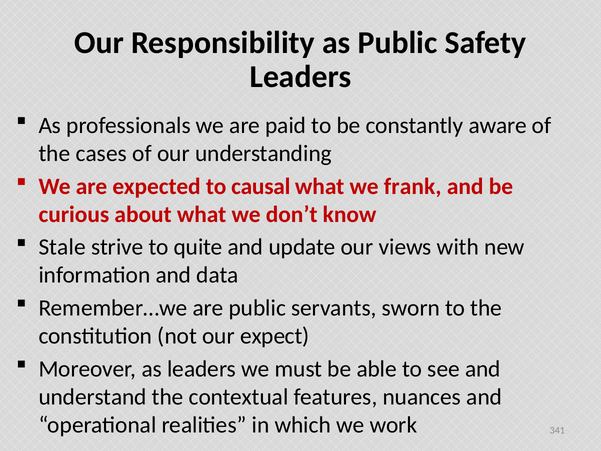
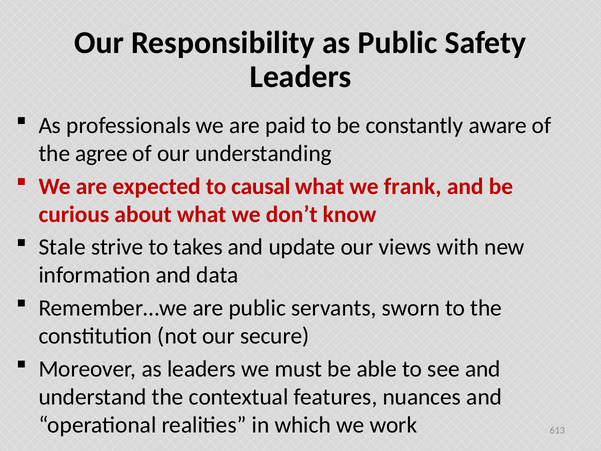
cases: cases -> agree (101, 153)
quite: quite -> takes (198, 247)
expect: expect -> secure (275, 336)
341: 341 -> 613 (557, 430)
